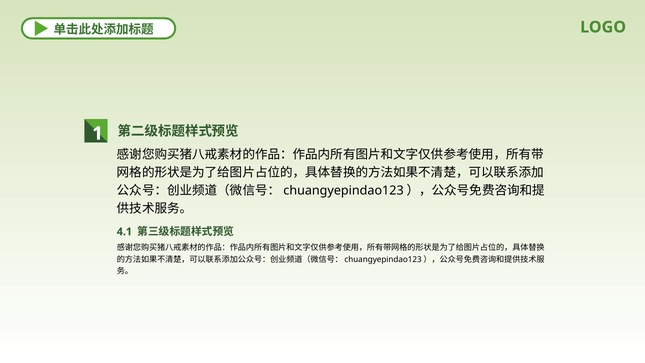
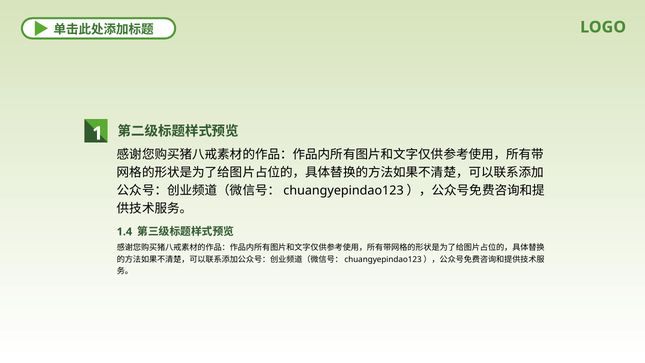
4.1: 4.1 -> 1.4 (124, 232)
